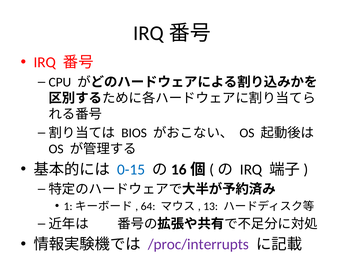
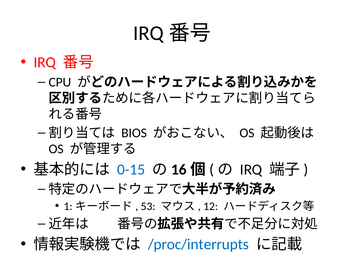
64: 64 -> 53 (148, 206)
13: 13 -> 12 (211, 206)
/proc/interrupts colour: purple -> blue (198, 244)
